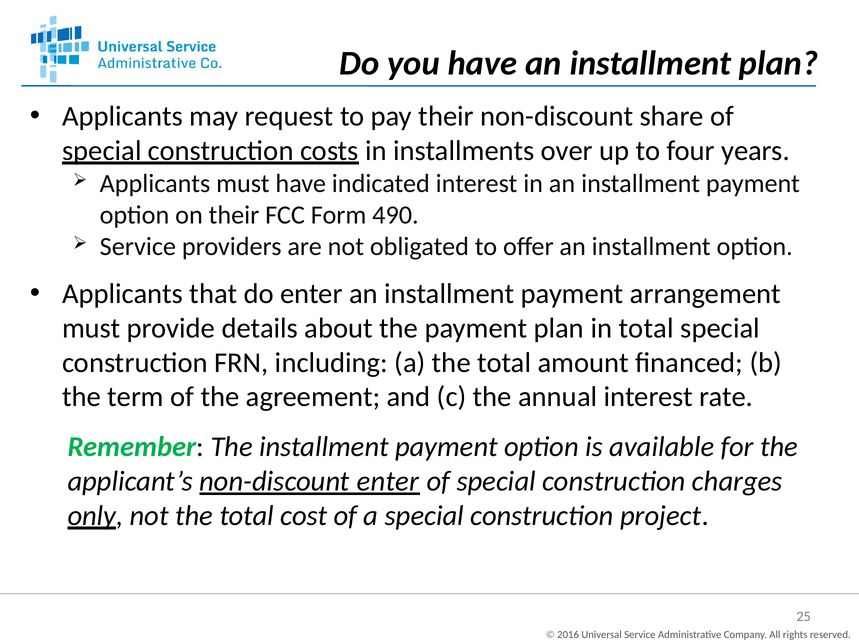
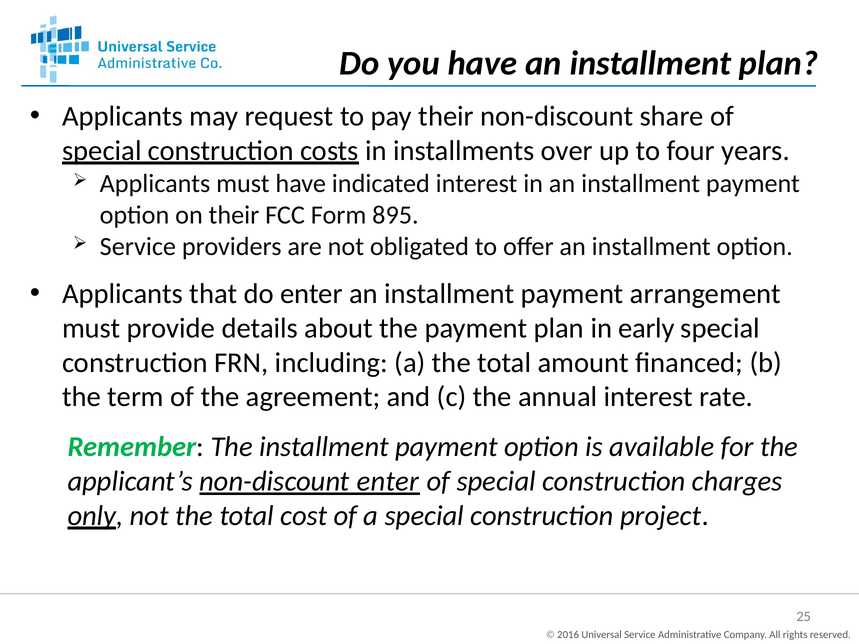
490: 490 -> 895 (395, 215)
in total: total -> early (646, 328)
